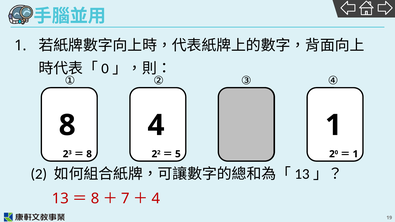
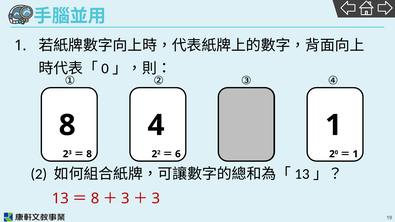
5: 5 -> 6 (178, 154)
7: 7 -> 3 (125, 199)
4: 4 -> 3 (156, 199)
